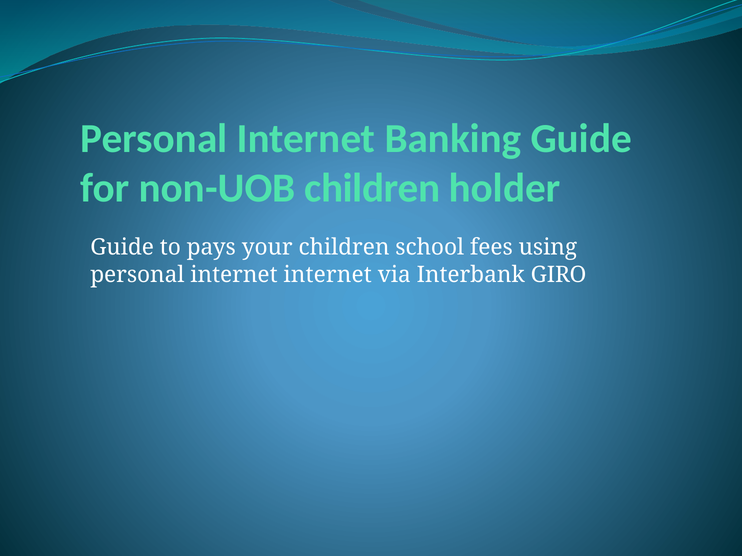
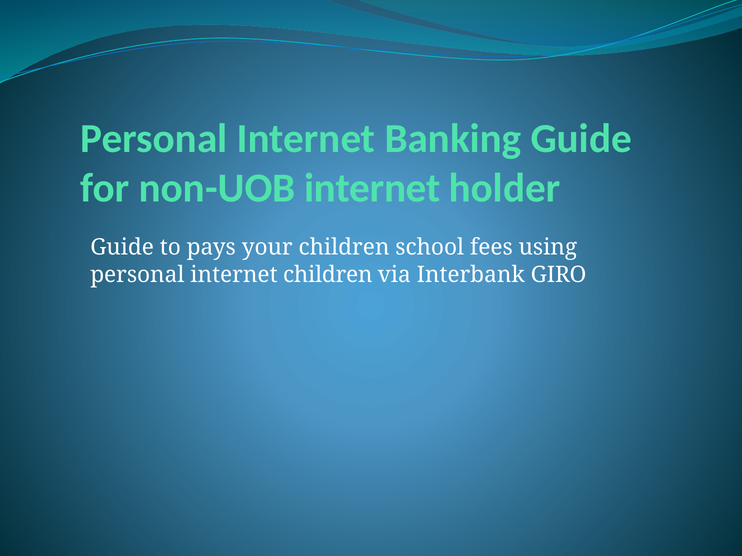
non-UOB children: children -> internet (372, 188)
internet internet: internet -> children (328, 275)
